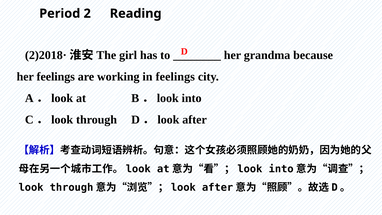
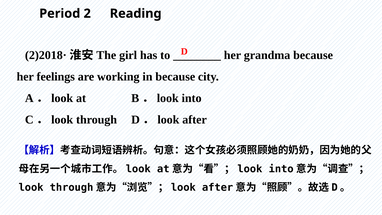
in feelings: feelings -> because (175, 77)
